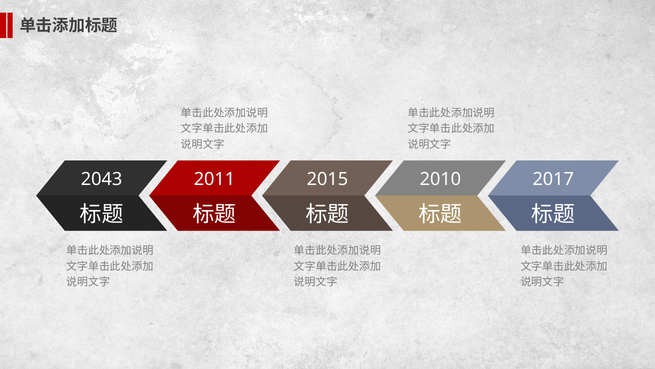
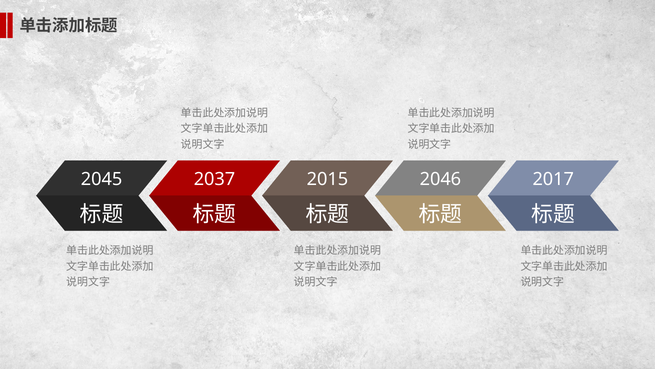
2043: 2043 -> 2045 (102, 179)
2011: 2011 -> 2037 (214, 179)
2010: 2010 -> 2046 (440, 179)
